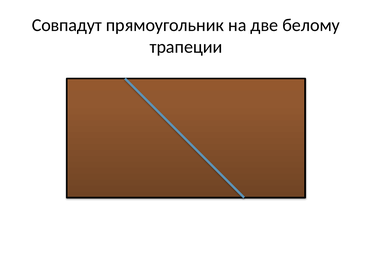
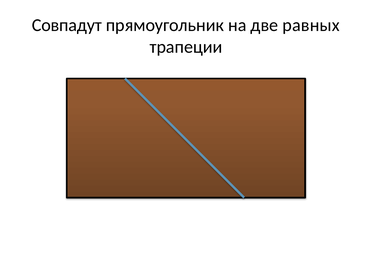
белому: белому -> равных (311, 25)
